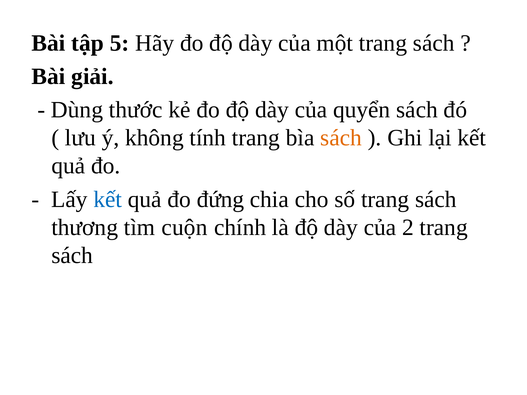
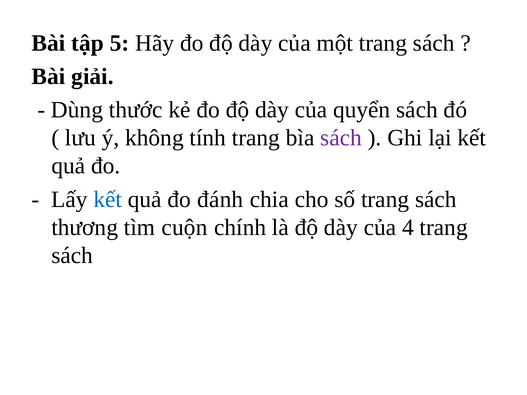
sách colour: orange -> purple (341, 138)
đứng: đứng -> đánh (220, 199)
2: 2 -> 4 (408, 228)
